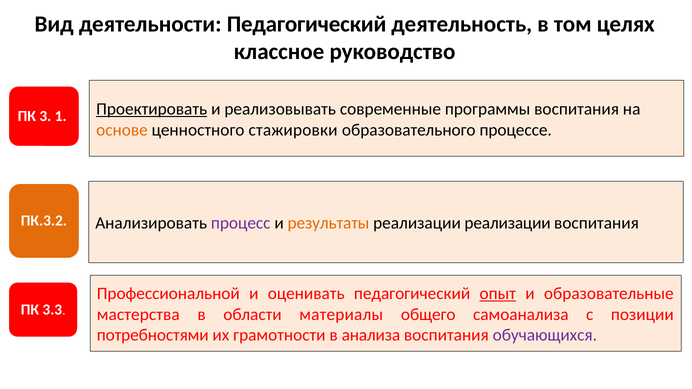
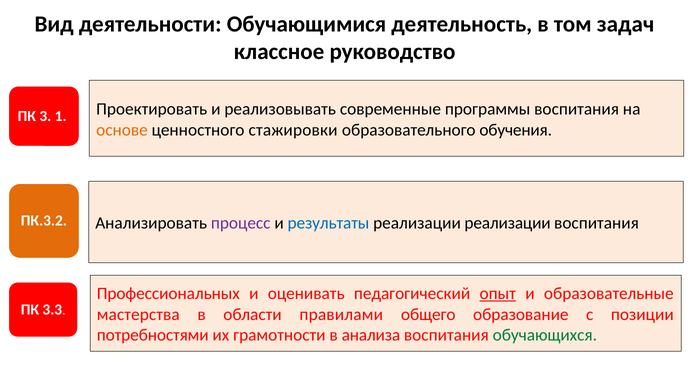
деятельности Педагогический: Педагогический -> Обучающимися (306, 24)
целях: целях -> задач (626, 24)
Проектировать underline: present -> none (152, 109)
процессе: процессе -> обучения (516, 130)
результаты colour: orange -> blue (328, 223)
Профессиональной: Профессиональной -> Профессиональных (168, 294)
материалы: материалы -> правилами (341, 315)
самоанализа: самоанализа -> образование (521, 315)
обучающихся colour: purple -> green (545, 335)
